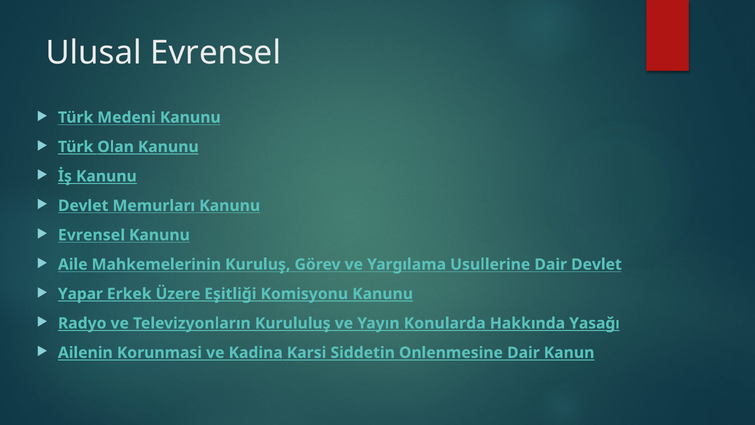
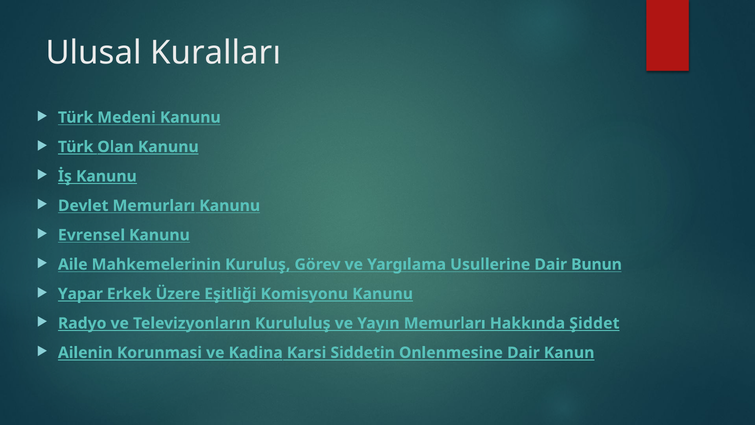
Ulusal Evrensel: Evrensel -> Kuralları (216, 53)
Dair Devlet: Devlet -> Bunun (597, 264)
Yayın Konularda: Konularda -> Memurları (445, 323)
Yasağı: Yasağı -> Şiddet (594, 323)
